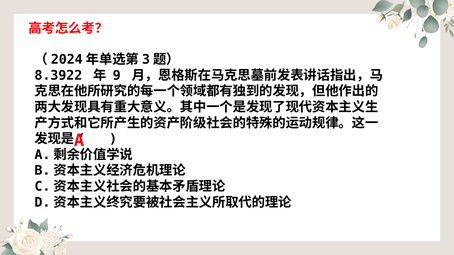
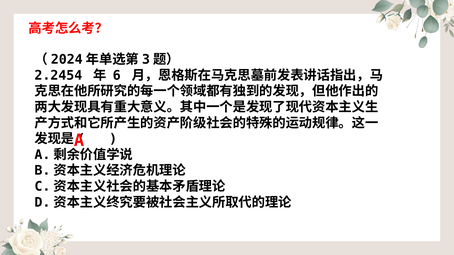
8.3922: 8.3922 -> 2.2454 (58, 75)
9: 9 -> 6 (117, 75)
